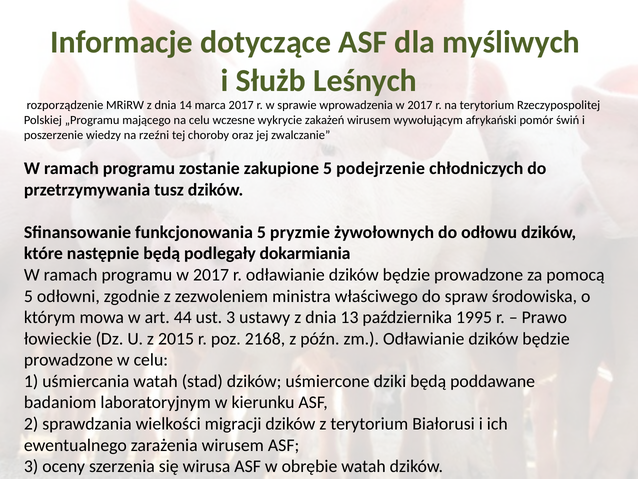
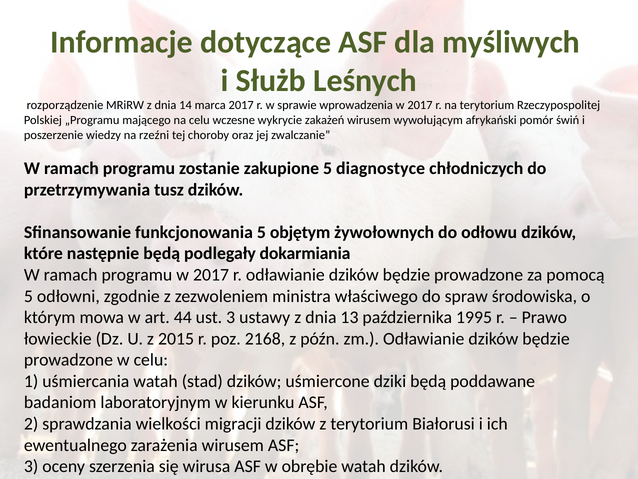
podejrzenie: podejrzenie -> diagnostyce (381, 168)
pryzmie: pryzmie -> objętym (300, 232)
